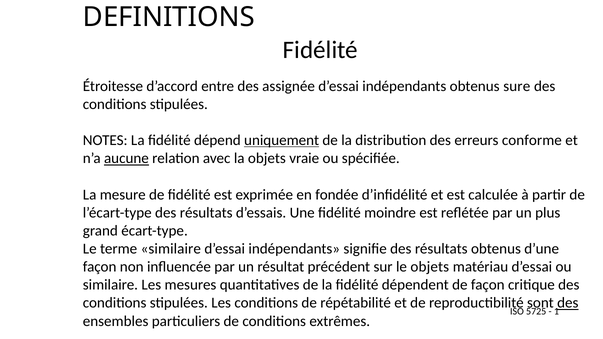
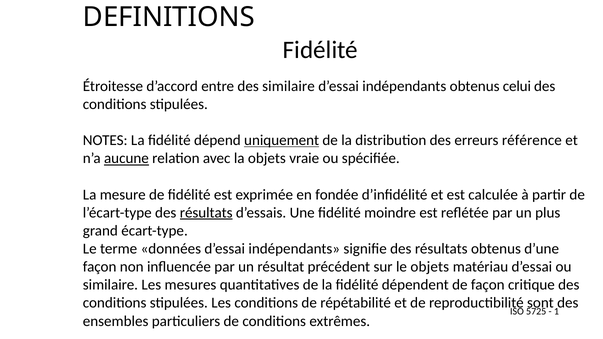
des assignée: assignée -> similaire (289, 86)
sure: sure -> celui (517, 86)
conforme: conforme -> référence (532, 140)
résultats underline: none -> present (206, 213)
terme similaire: similaire -> données (171, 249)
des underline: present -> none (568, 303)
